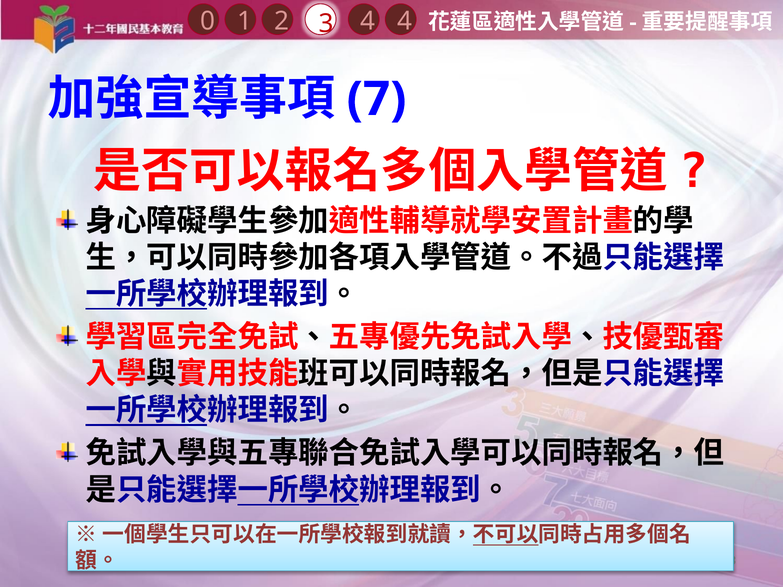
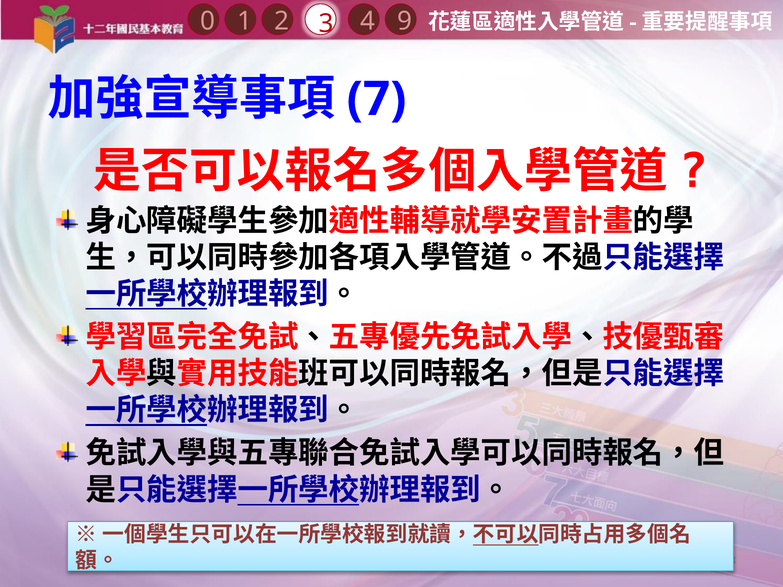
4 4: 4 -> 9 (405, 21)
